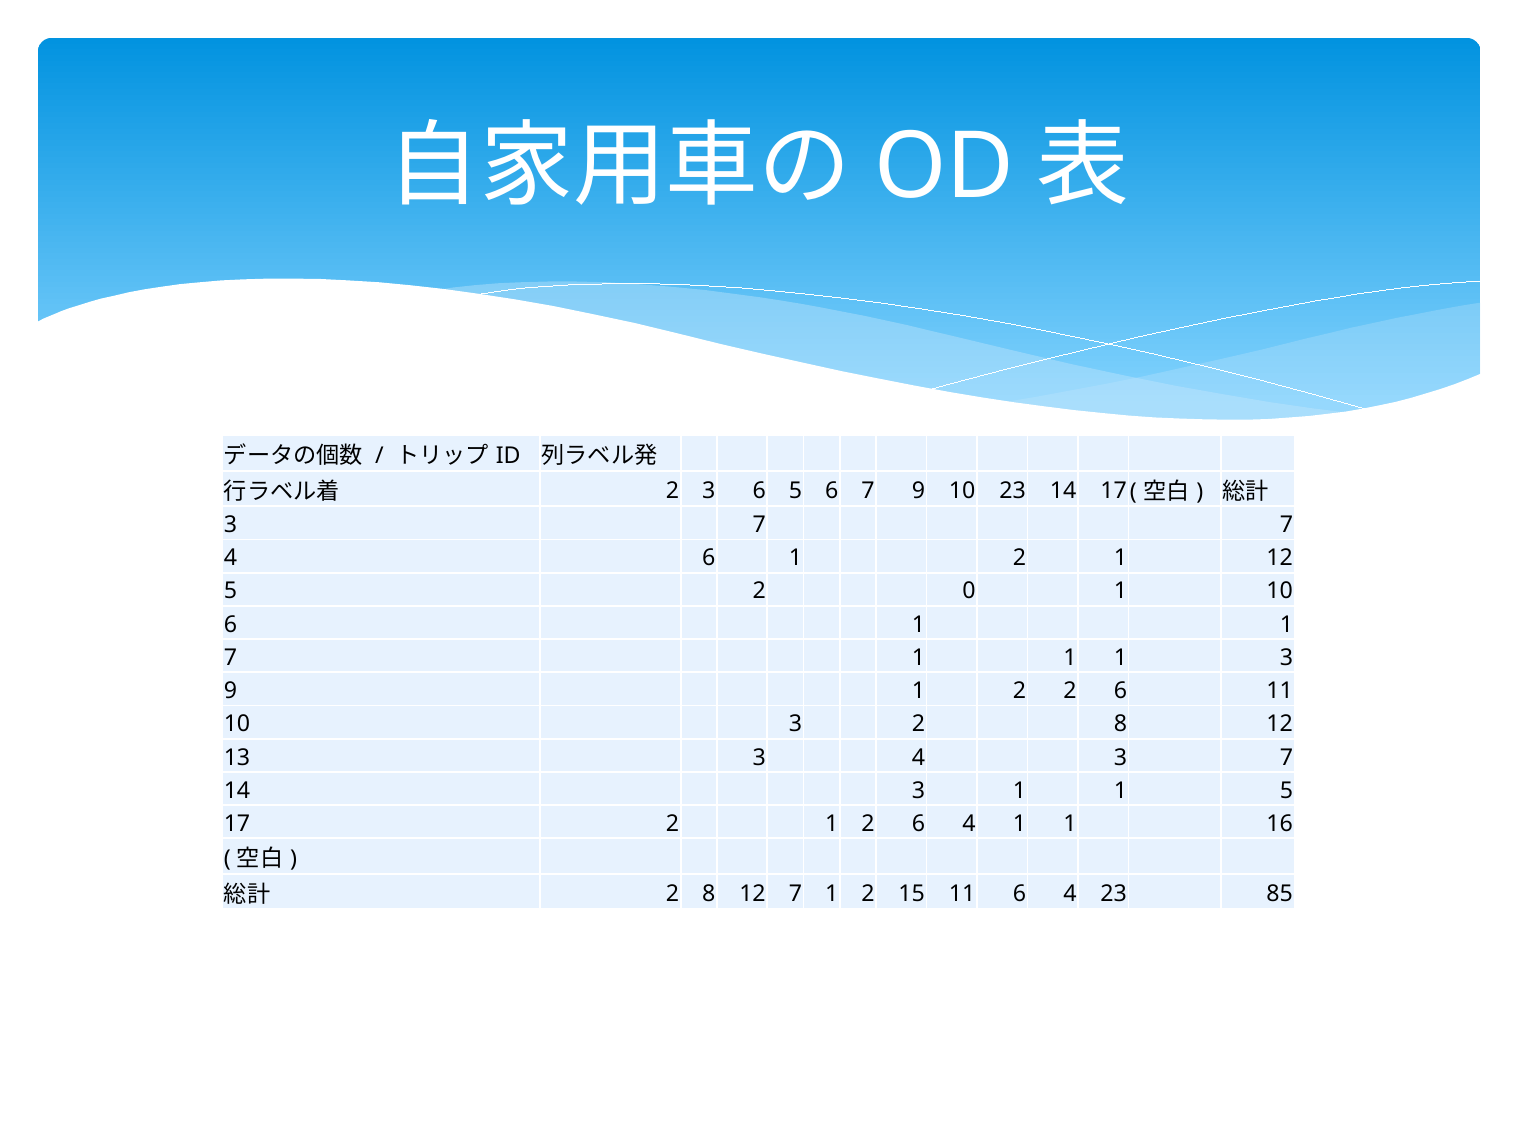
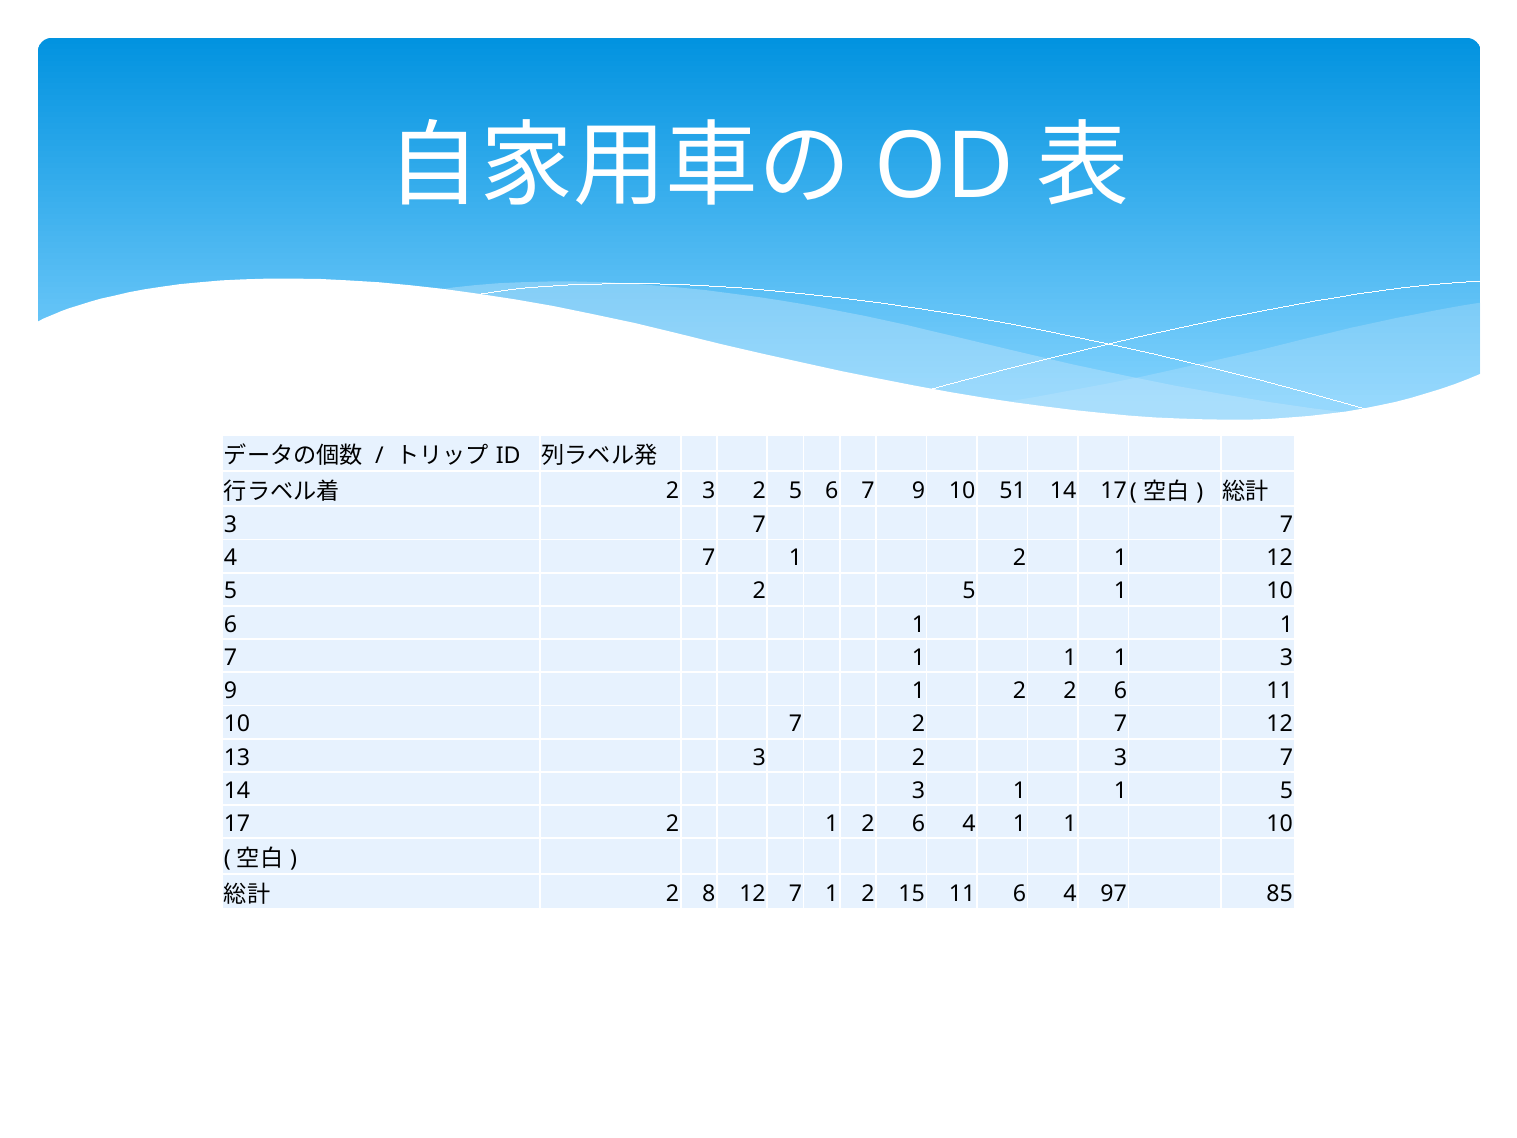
2 3 6: 6 -> 2 (759, 490)
10 23: 23 -> 51 (1013, 490)
4 6: 6 -> 7 (709, 558)
5 2 0: 0 -> 5 (969, 591)
10 3: 3 -> 7 (796, 724)
8: 8 -> 7 (1120, 724)
13 3 4: 4 -> 2 (919, 757)
1 1 16: 16 -> 10 (1280, 824)
4 23: 23 -> 97 (1114, 893)
